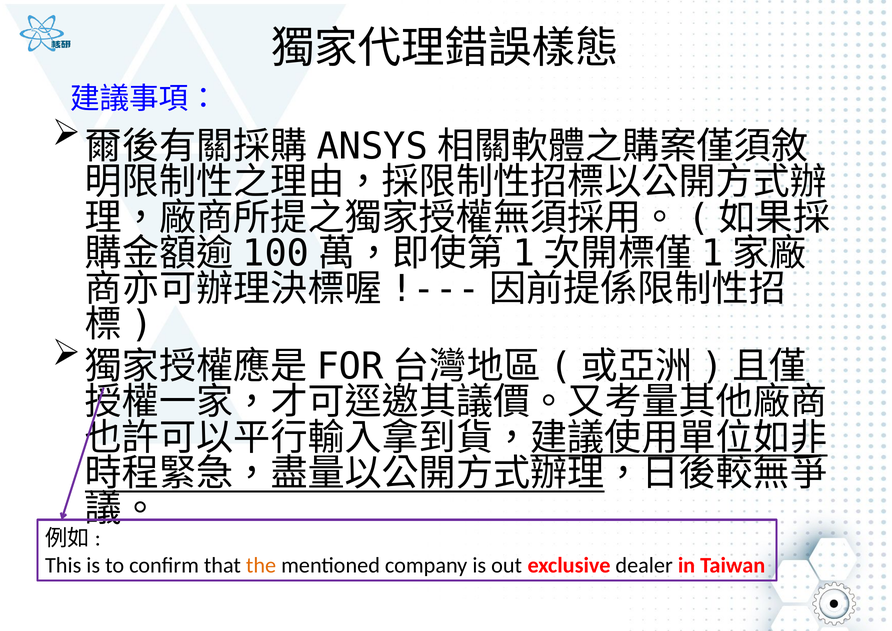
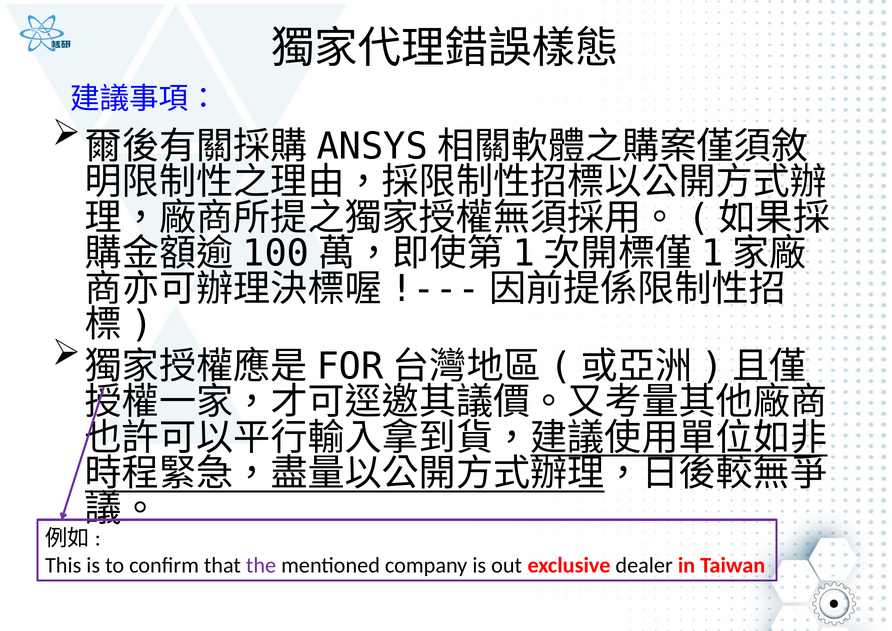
the colour: orange -> purple (261, 565)
